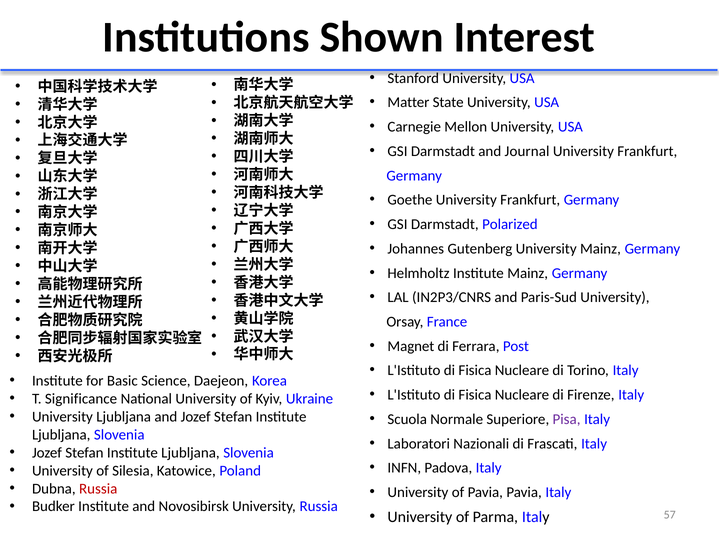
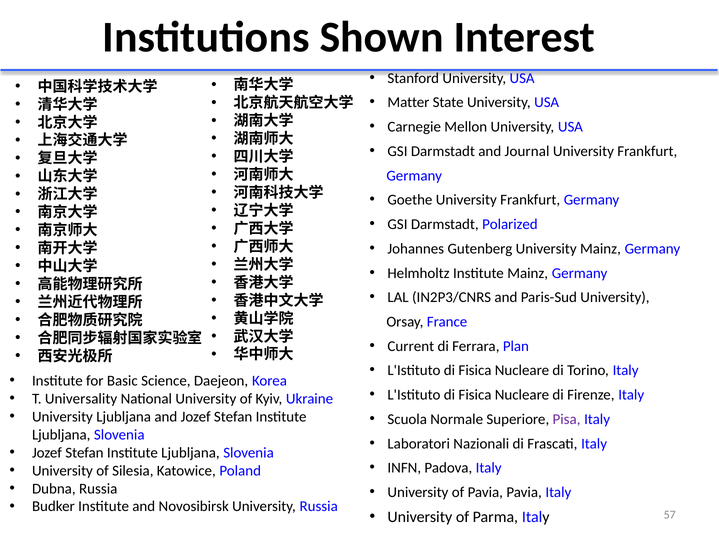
Magnet: Magnet -> Current (411, 346)
Post: Post -> Plan (516, 346)
Significance: Significance -> Universality (81, 399)
Russia colour: red -> black (98, 489)
